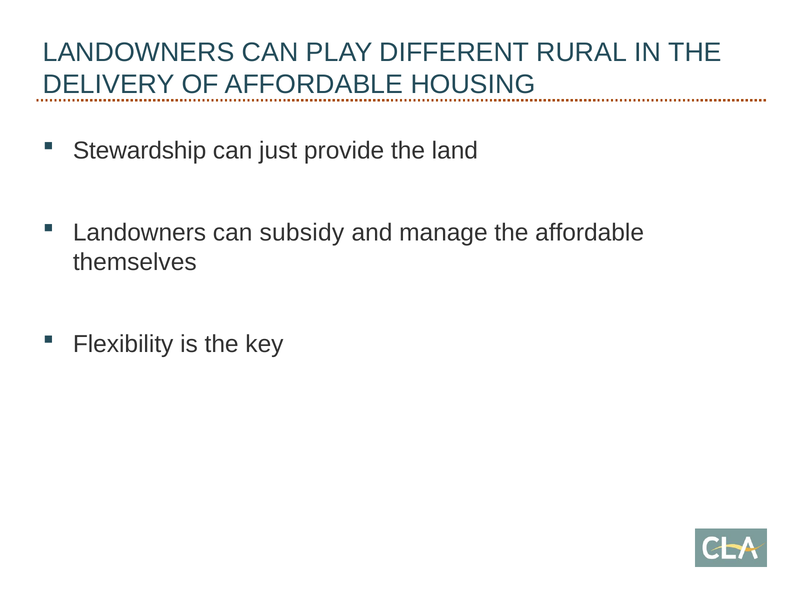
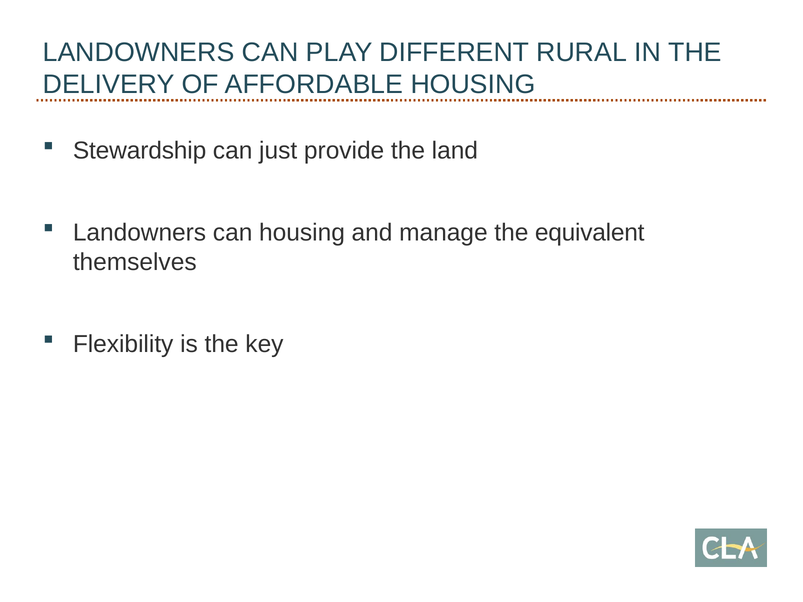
can subsidy: subsidy -> housing (302, 233)
the affordable: affordable -> equivalent (590, 233)
